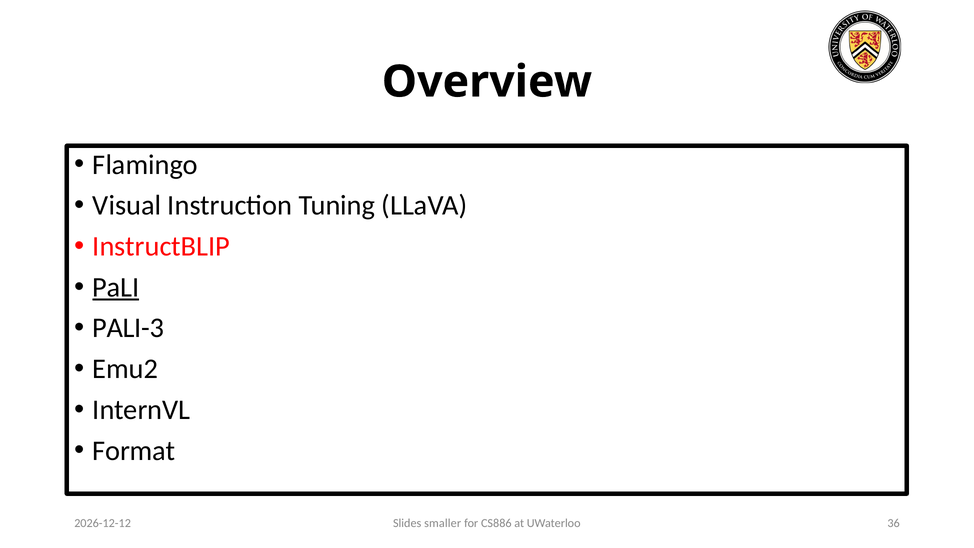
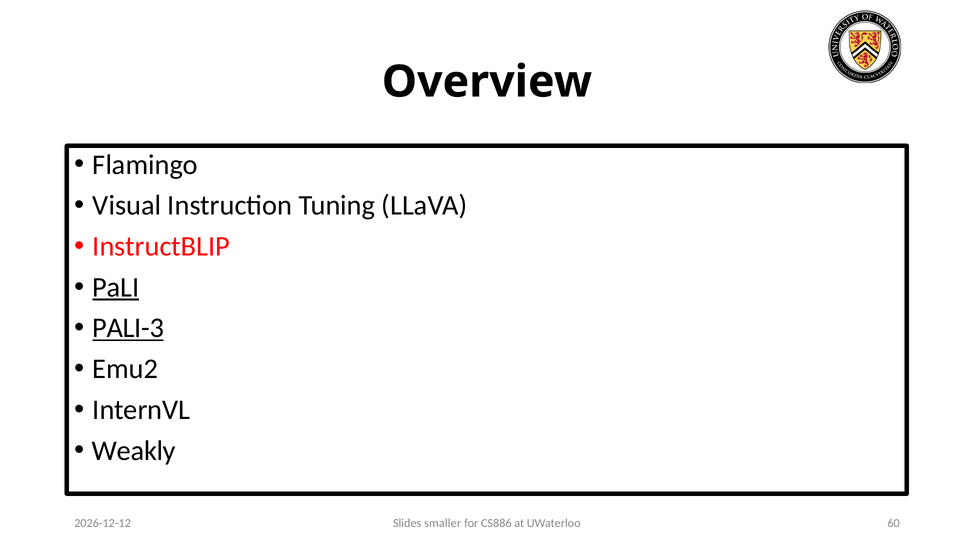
PALI-3 underline: none -> present (128, 328)
Format: Format -> Weakly (134, 451)
36: 36 -> 60 (894, 523)
